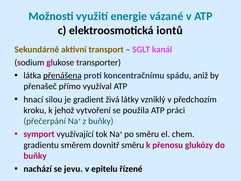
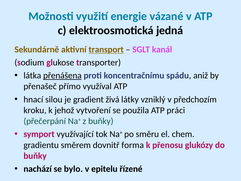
iontů: iontů -> jedná (170, 30)
transport underline: none -> present (106, 49)
dovnitř směru: směru -> forma (133, 145)
jevu: jevu -> bylo (73, 169)
